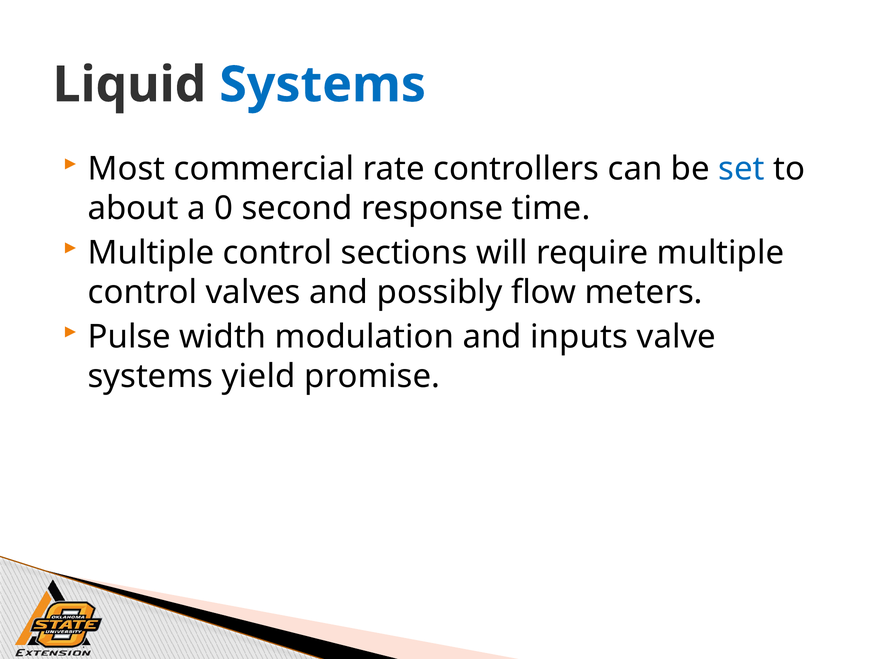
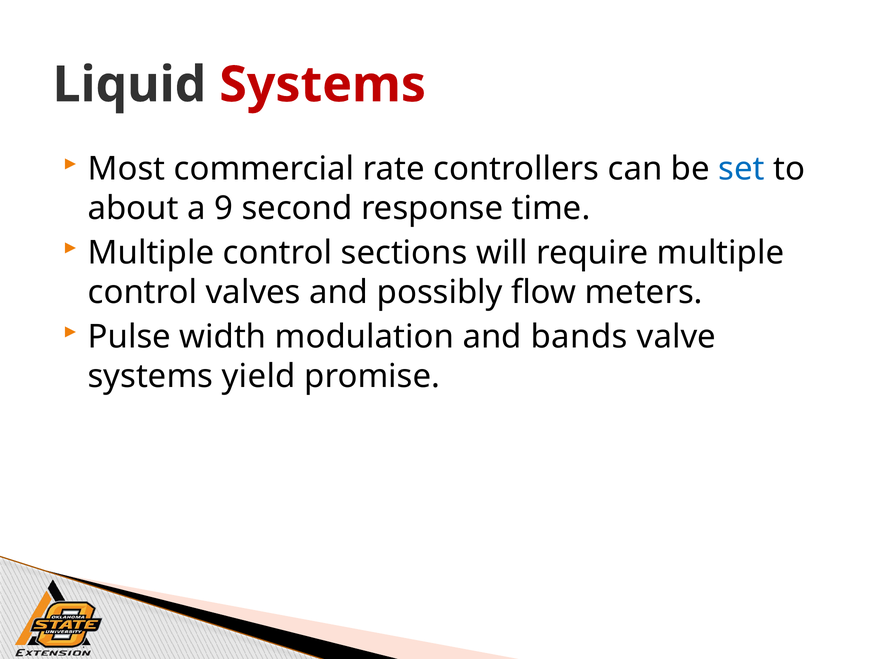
Systems colour: blue -> red (323, 85)
0: 0 -> 9 (224, 208)
inputs: inputs -> bands (579, 337)
